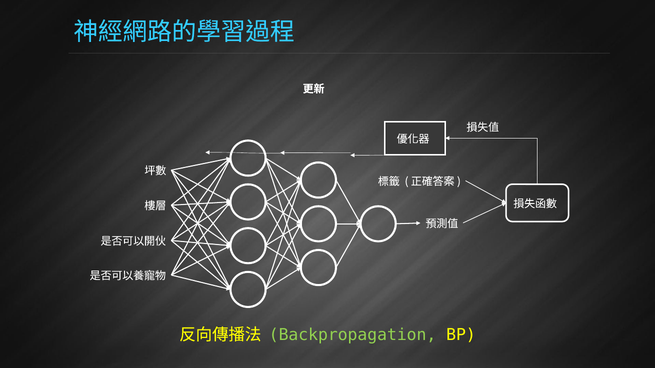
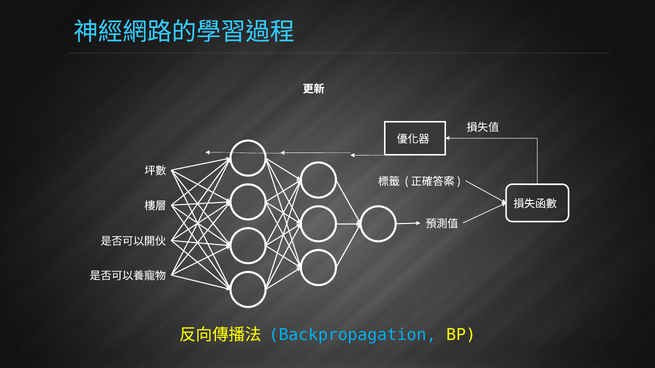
Backpropagation colour: light green -> light blue (353, 335)
